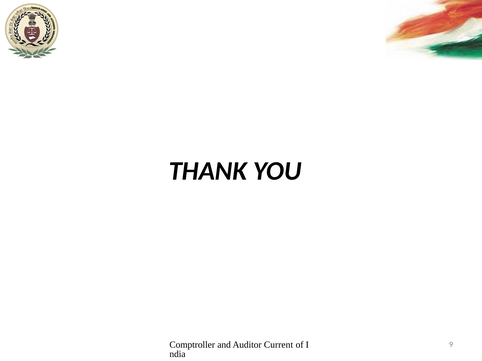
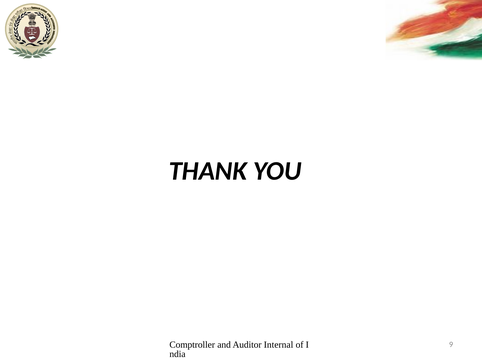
Current: Current -> Internal (279, 345)
